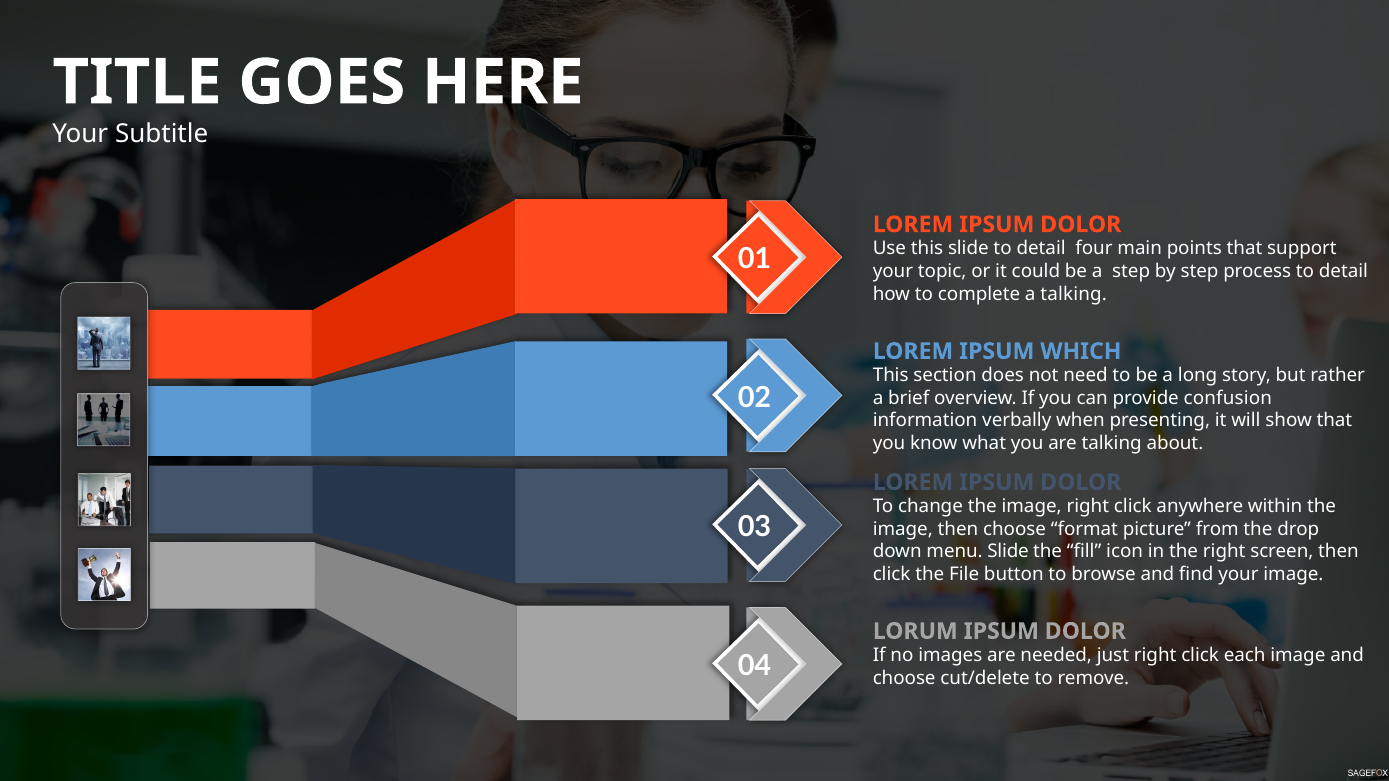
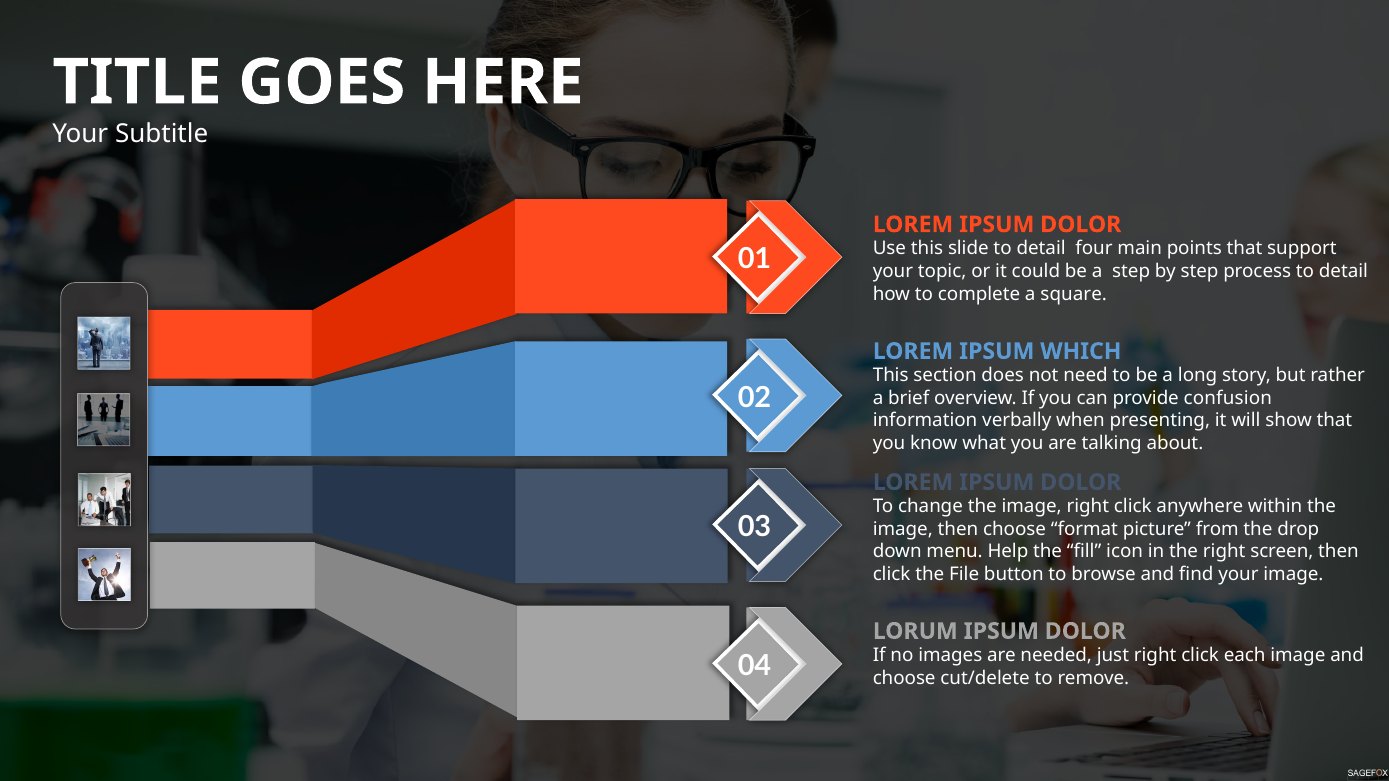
a talking: talking -> square (1074, 294)
menu Slide: Slide -> Help (1008, 552)
